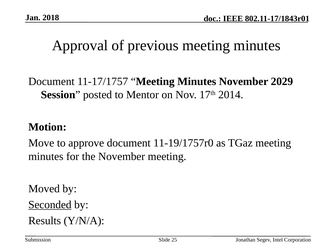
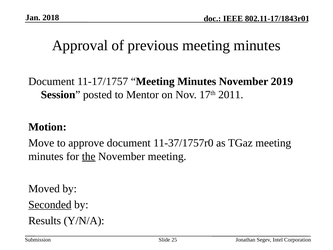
2029: 2029 -> 2019 (282, 81)
2014: 2014 -> 2011 (231, 95)
11-19/1757r0: 11-19/1757r0 -> 11-37/1757r0 (183, 143)
the underline: none -> present (89, 156)
